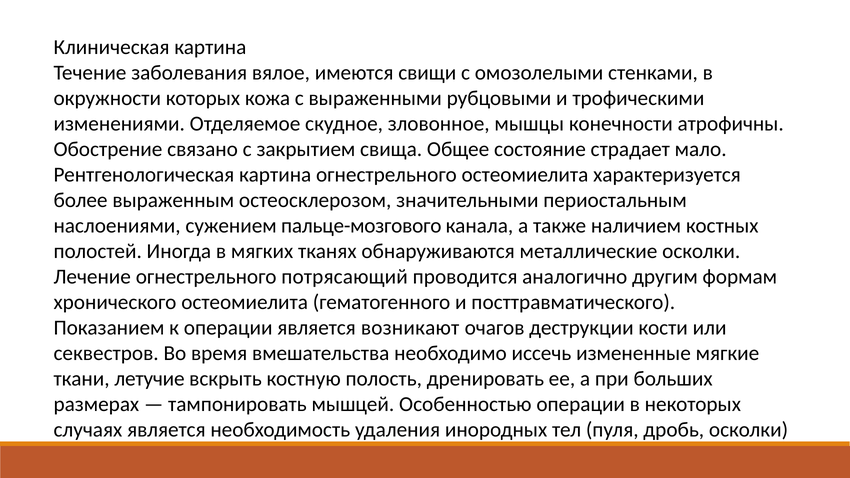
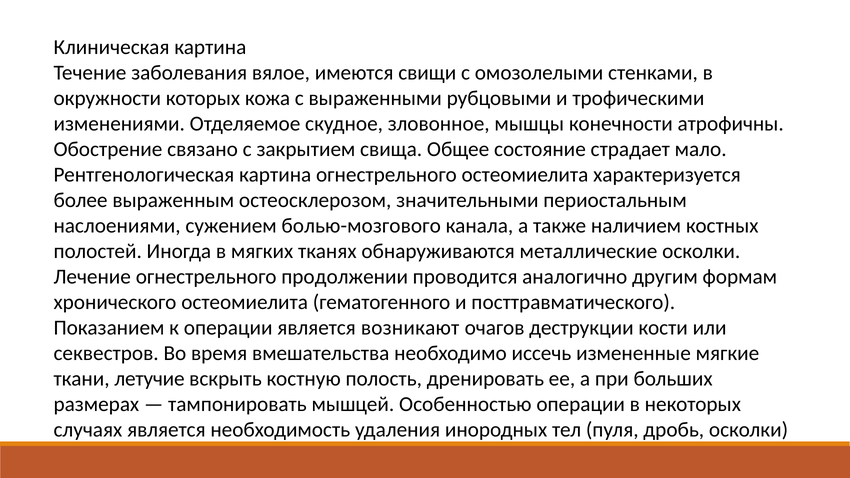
пальце-мозгового: пальце-мозгового -> болью-мозгового (361, 226)
потрясающий: потрясающий -> продолжении (345, 277)
